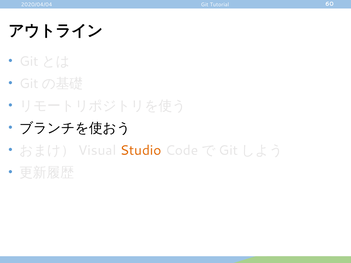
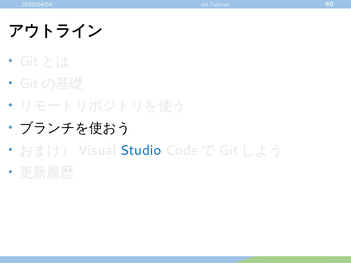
Studio colour: orange -> blue (141, 150)
